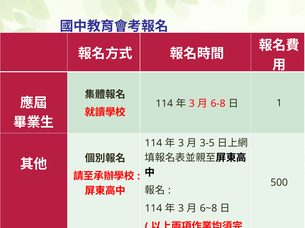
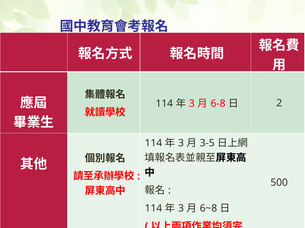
1: 1 -> 2 (279, 103)
